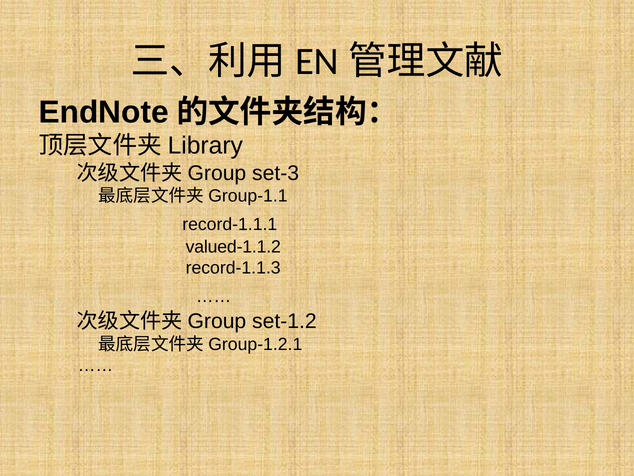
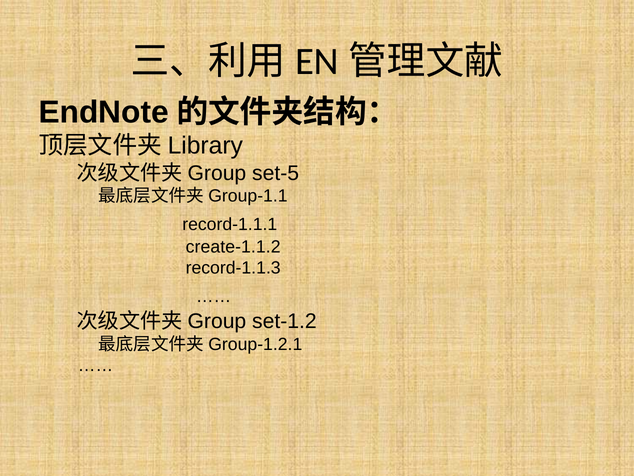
set-3: set-3 -> set-5 (276, 173)
valued-1.1.2: valued-1.1.2 -> create-1.1.2 (233, 247)
